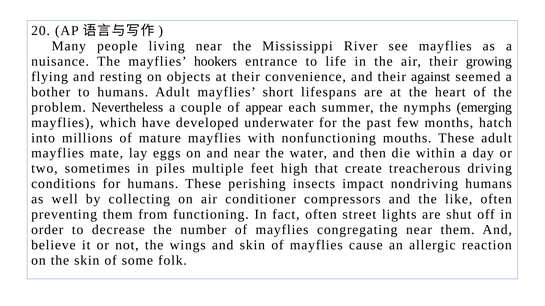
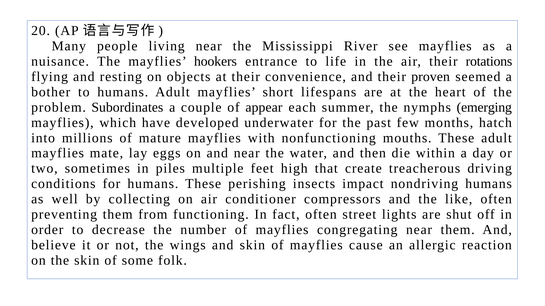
growing: growing -> rotations (489, 61)
against: against -> proven (431, 77)
Nevertheless: Nevertheless -> Subordinates (127, 107)
